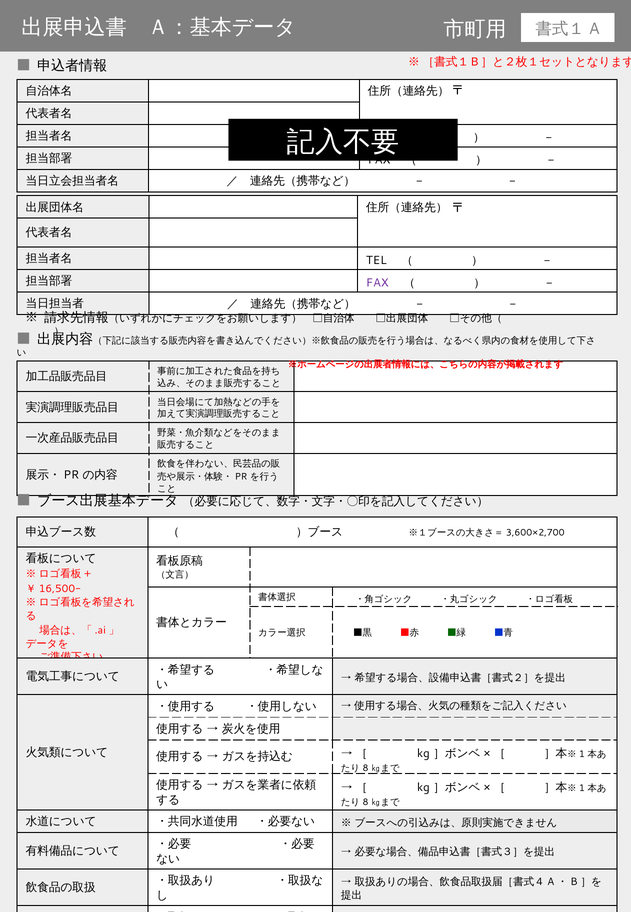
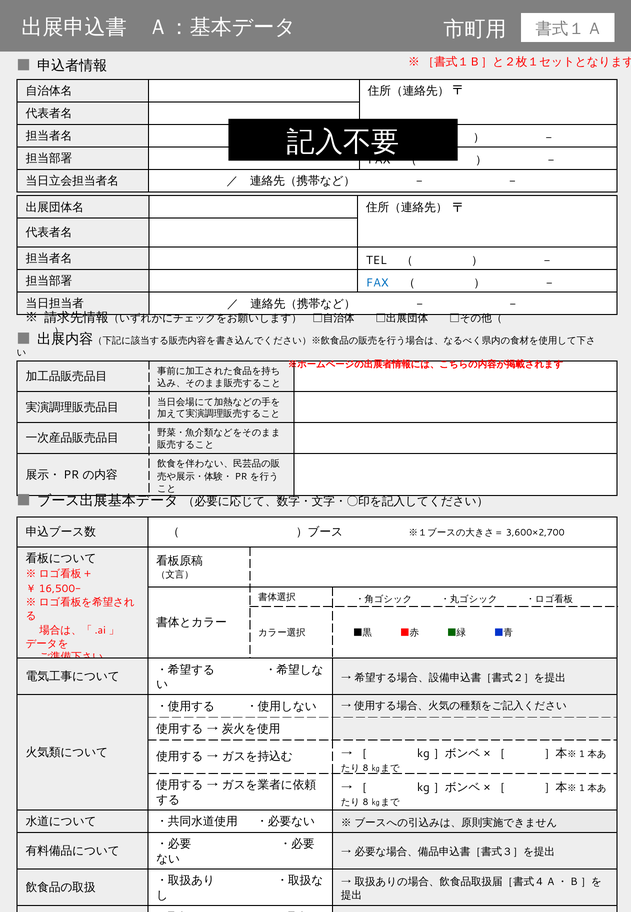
FAX colour: purple -> blue (377, 282)
